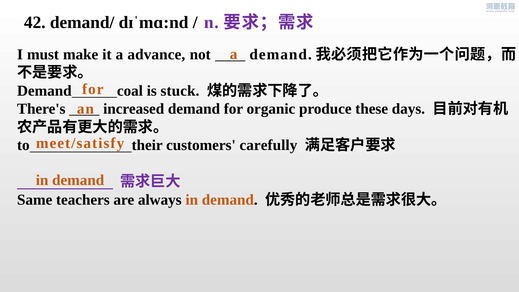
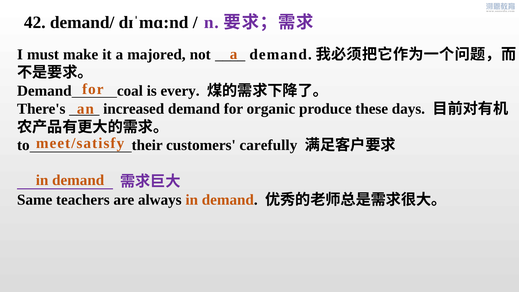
advance: advance -> majored (156, 54)
stuck: stuck -> every (180, 91)
